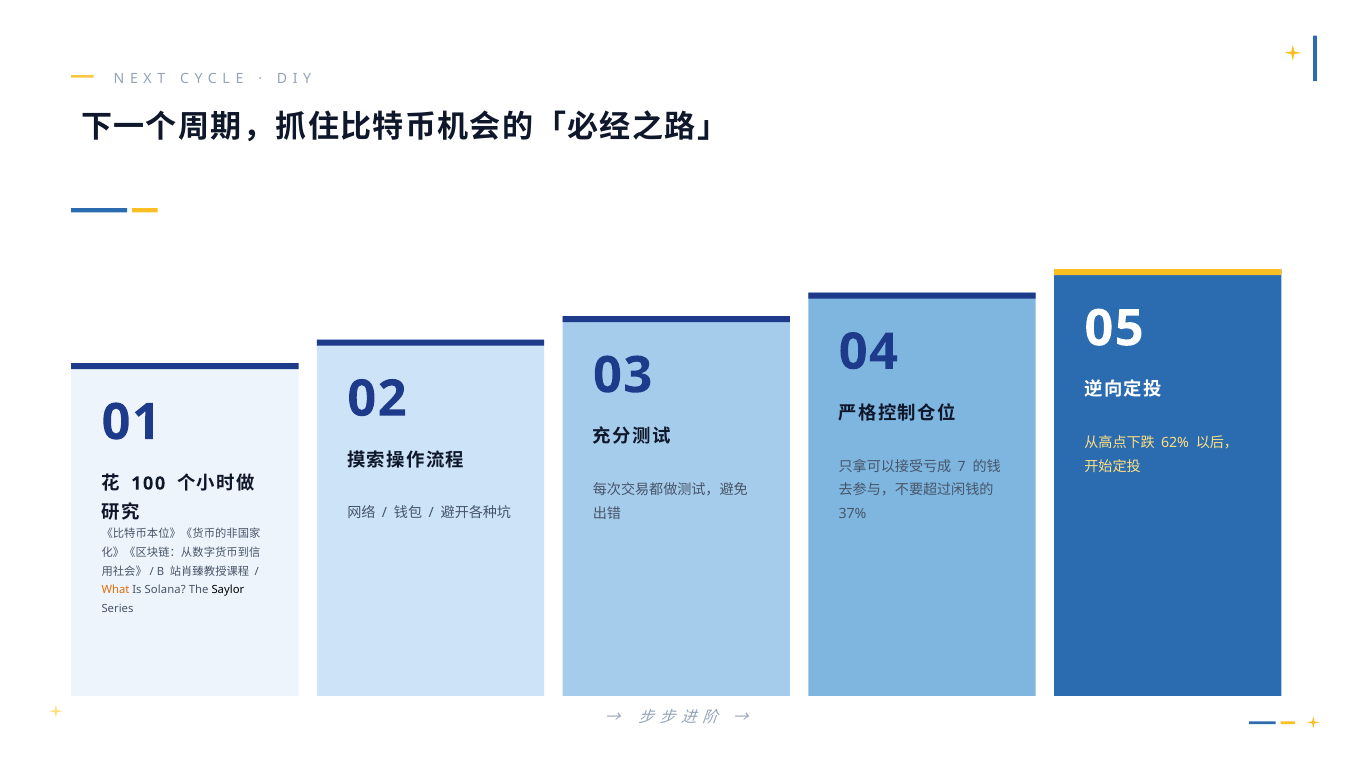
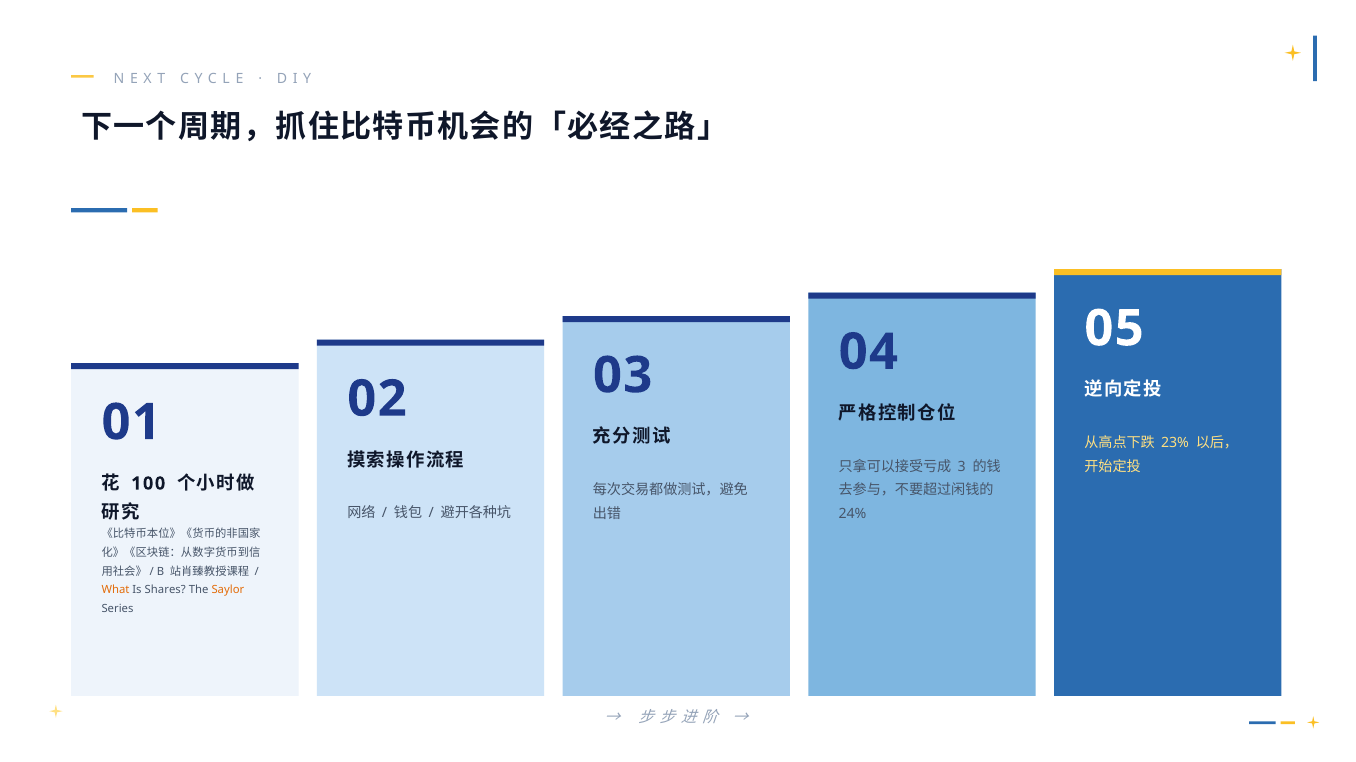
62%: 62% -> 23% (1175, 443)
7: 7 -> 3 (962, 467)
37%: 37% -> 24% (853, 514)
Solana: Solana -> Shares (165, 591)
Saylor colour: black -> orange (228, 591)
